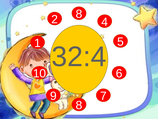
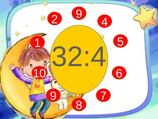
2 8: 8 -> 9 (79, 14)
